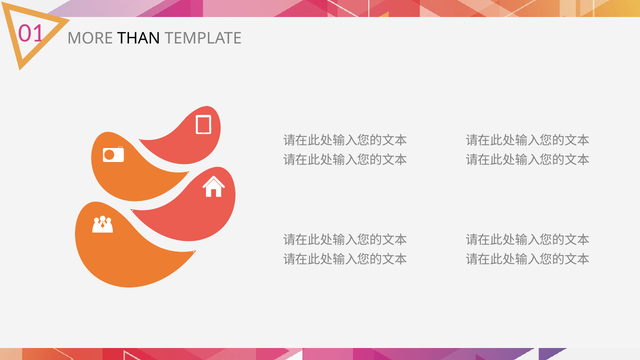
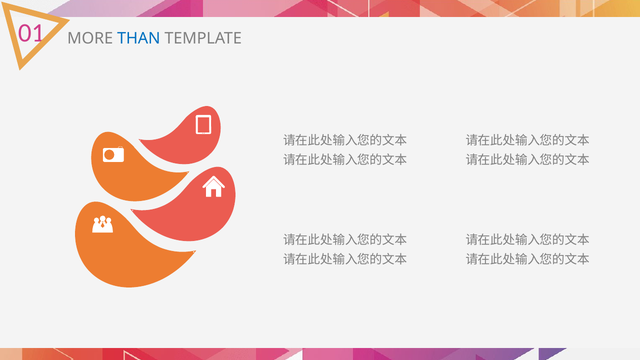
THAN colour: black -> blue (139, 39)
